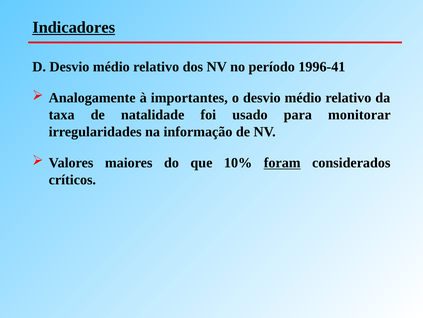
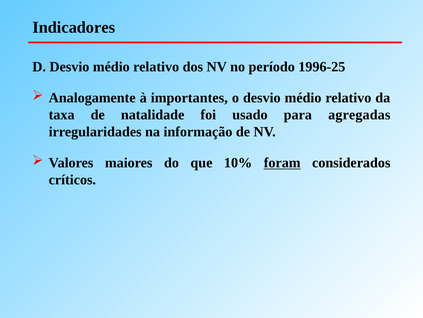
Indicadores underline: present -> none (74, 27)
1996-41: 1996-41 -> 1996-25 (322, 67)
monitorar: monitorar -> agregadas (359, 115)
